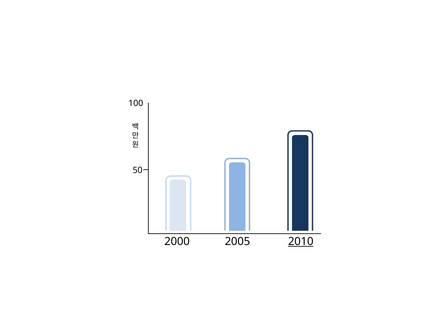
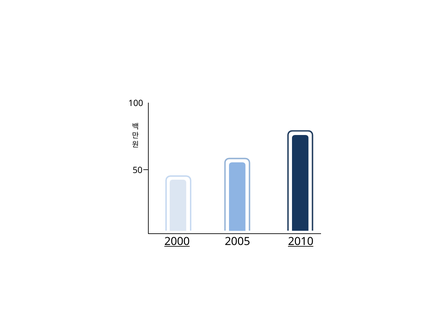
2000 underline: none -> present (177, 241)
